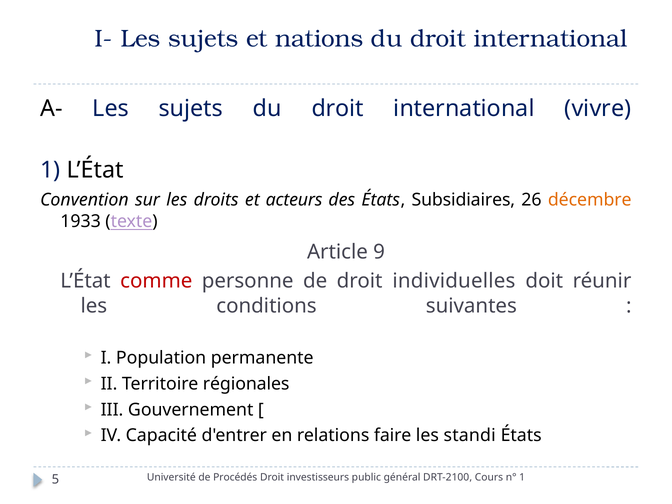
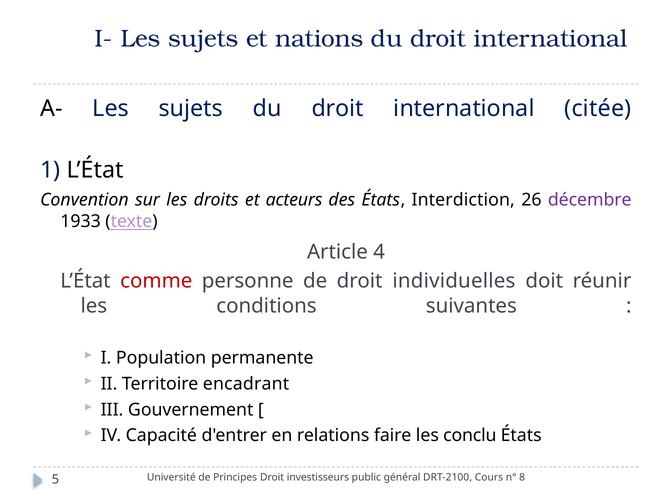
vivre: vivre -> citée (598, 109)
Subsidiaires: Subsidiaires -> Interdiction (463, 200)
décembre colour: orange -> purple (590, 200)
9: 9 -> 4 (379, 252)
régionales: régionales -> encadrant (246, 384)
standi: standi -> conclu (470, 436)
Procédés: Procédés -> Principes (235, 477)
n° 1: 1 -> 8 (522, 477)
